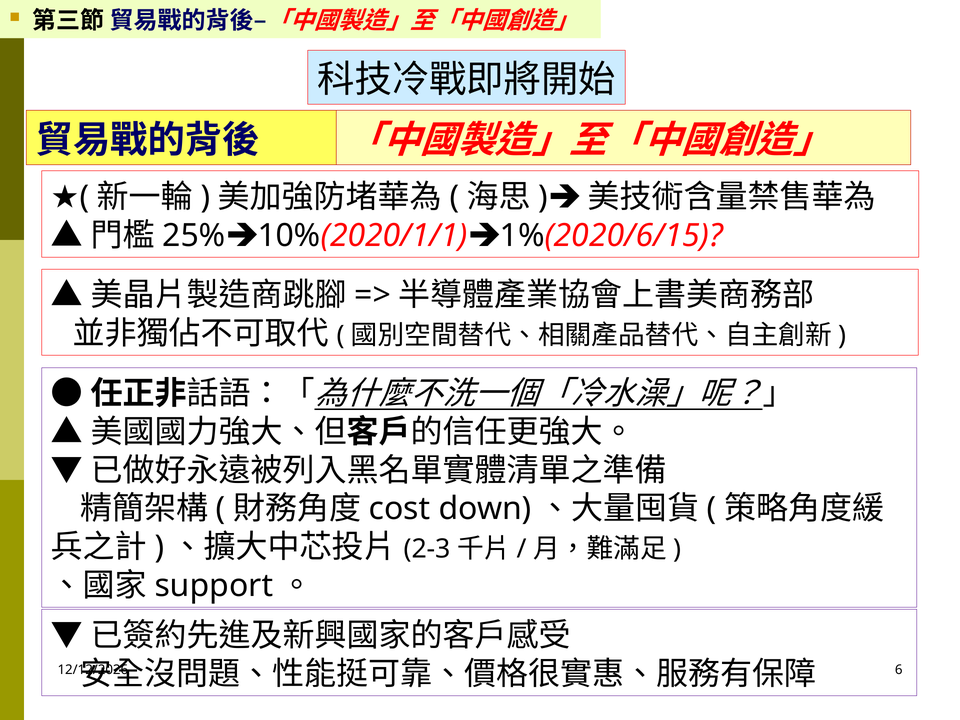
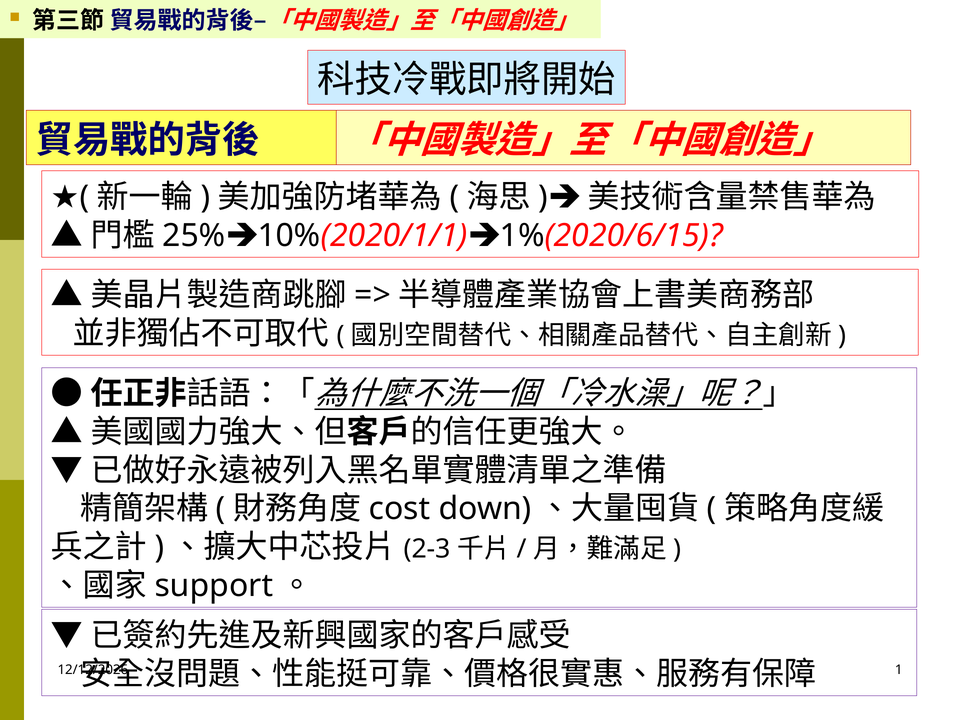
6: 6 -> 1 (899, 670)
